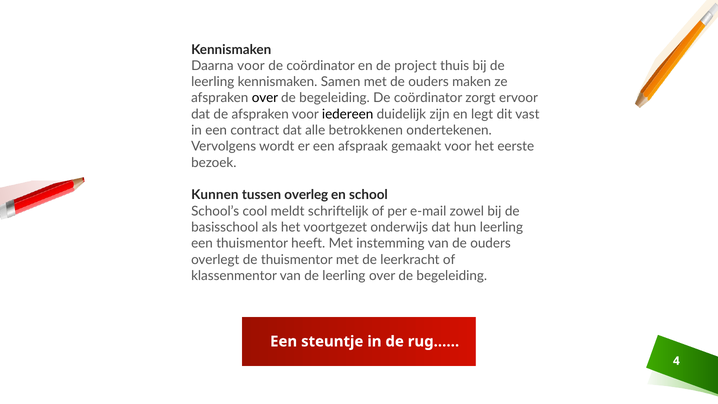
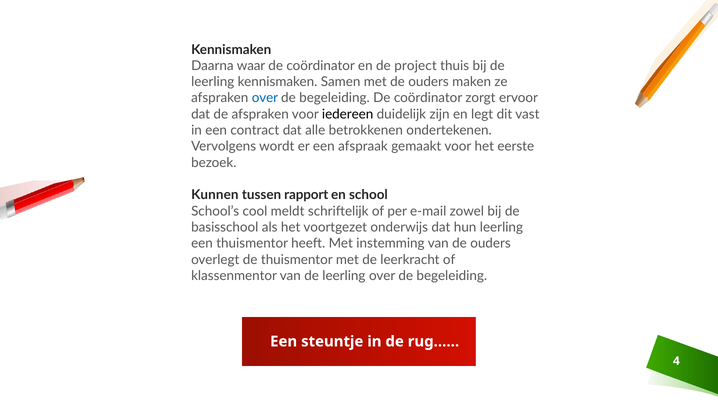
Daarna voor: voor -> waar (251, 66)
over colour: black -> blue (265, 98)
overleg: overleg -> rapport (306, 195)
